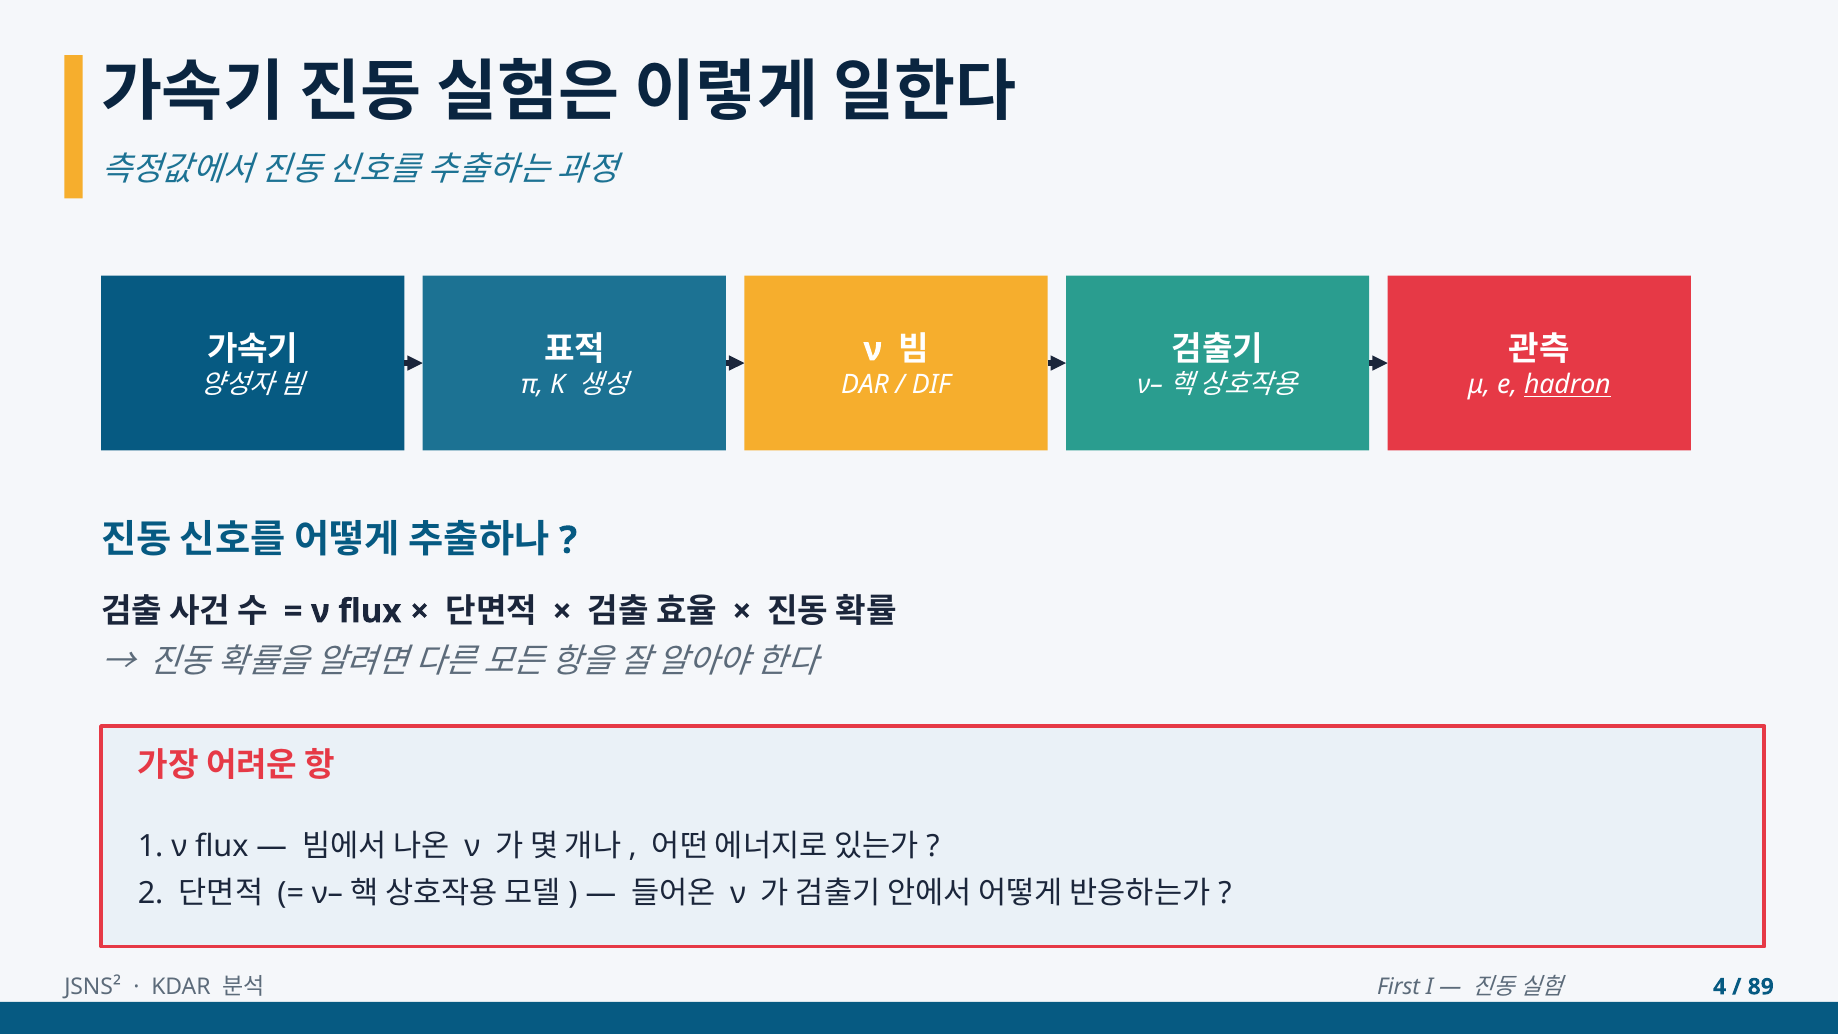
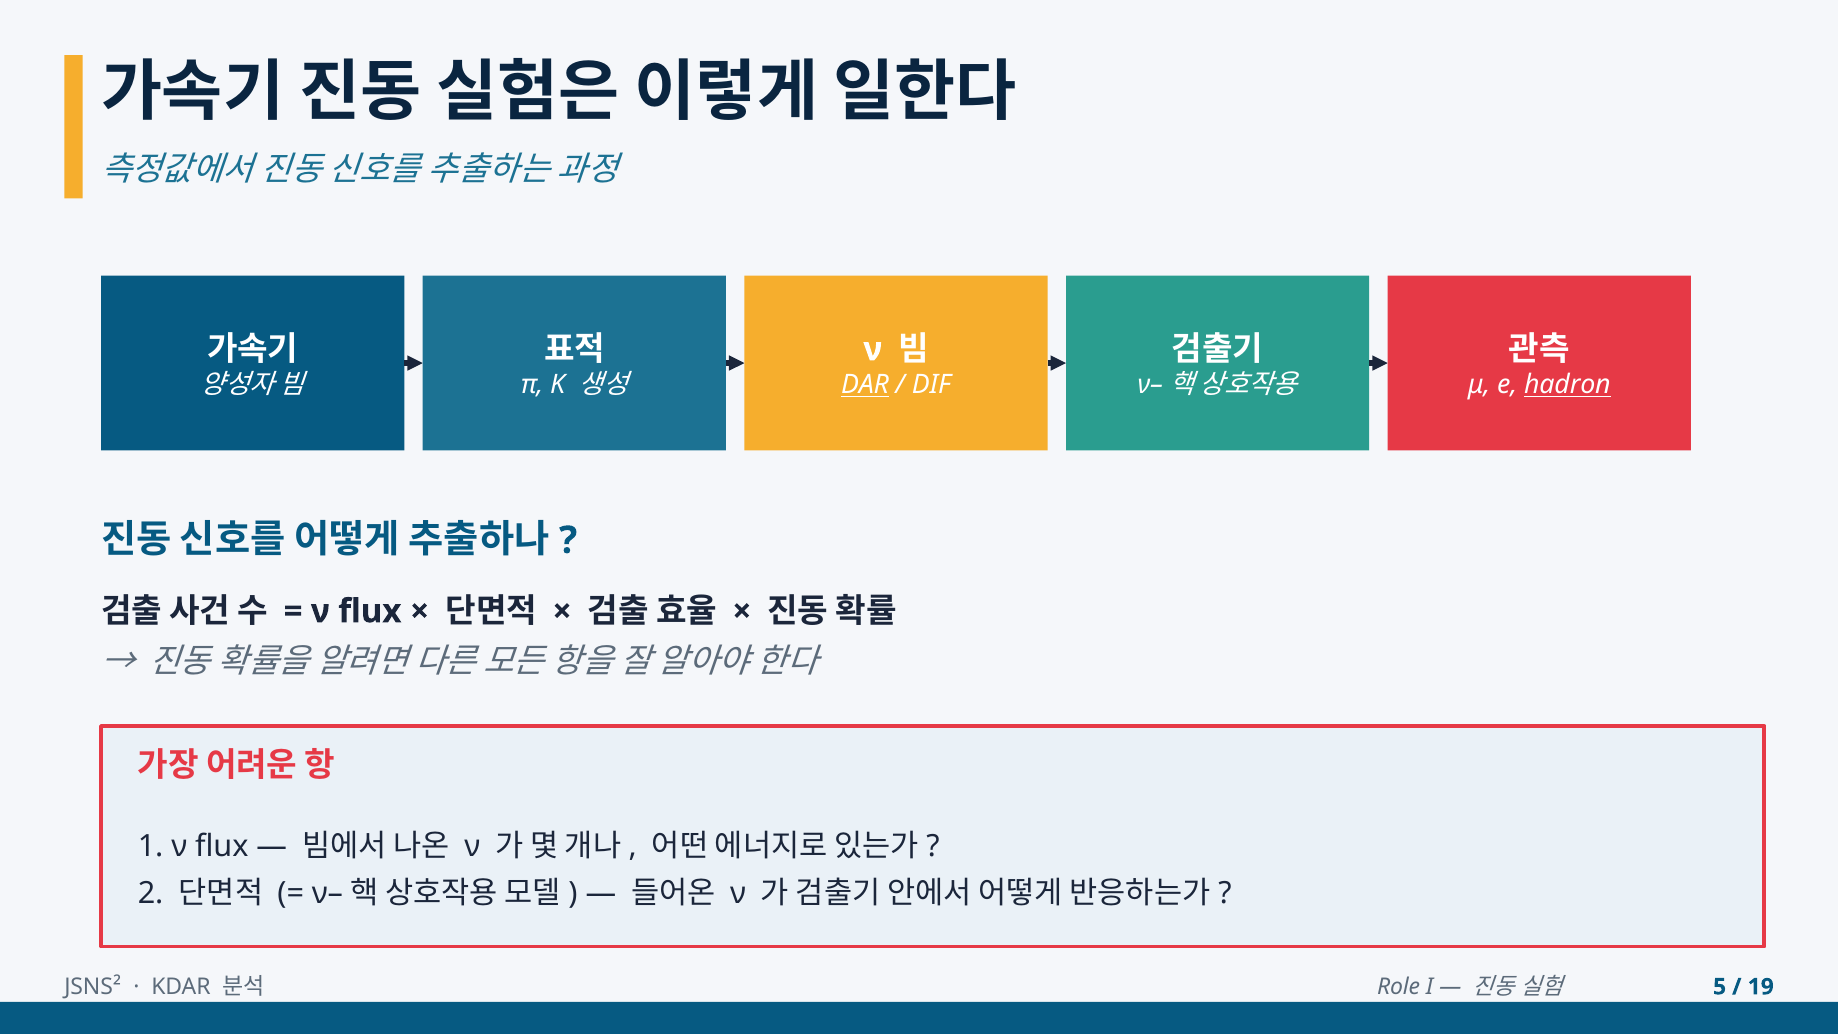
DAR underline: none -> present (865, 385)
4: 4 -> 5 (1720, 987)
89: 89 -> 19 (1761, 987)
First: First -> Role (1399, 987)
